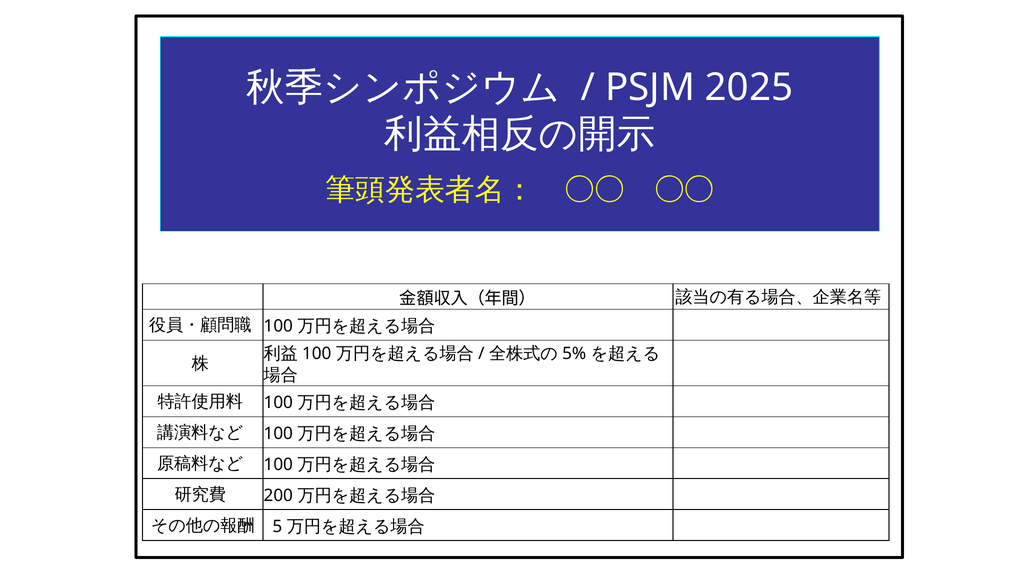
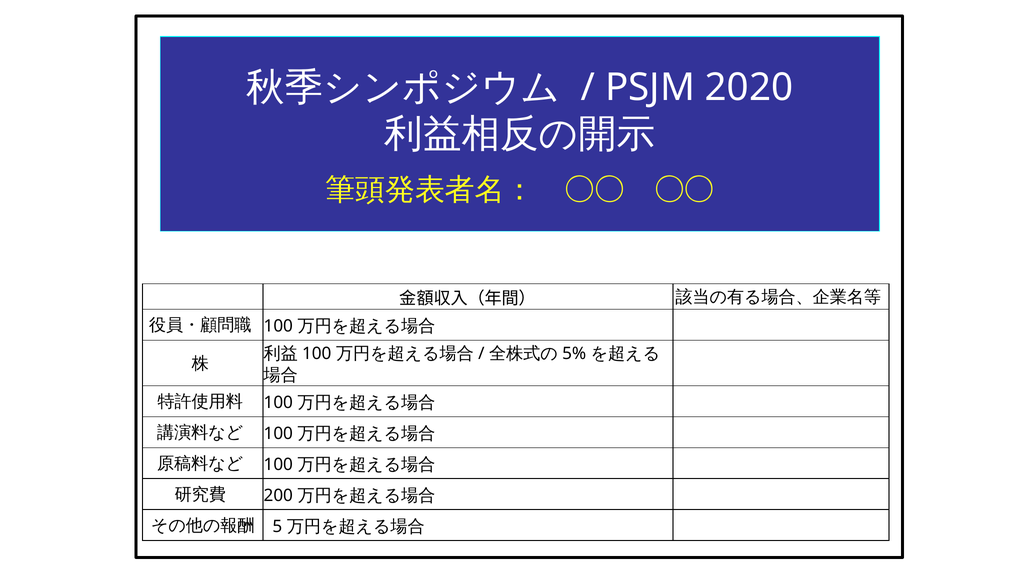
2025: 2025 -> 2020 (749, 88)
